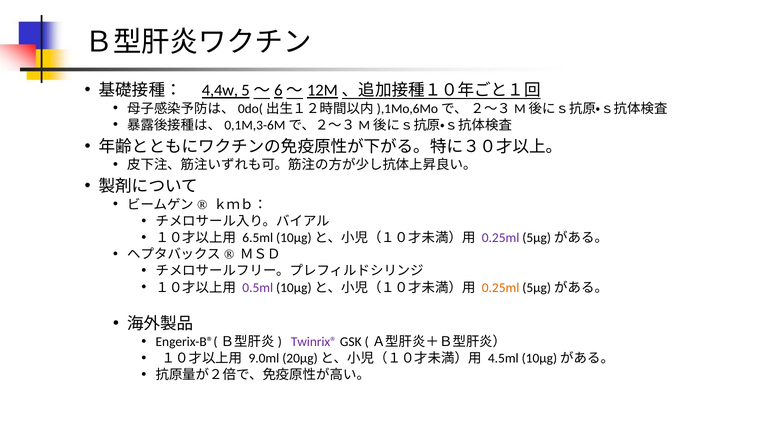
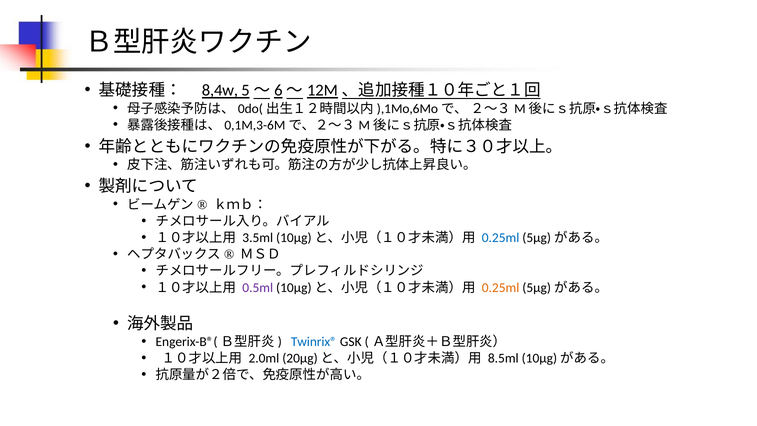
4,4w: 4,4w -> 8,4w (220, 90)
6.5ml: 6.5ml -> 3.5ml (258, 238)
0.25ml colour: purple -> blue (501, 238)
Twinrix® colour: purple -> blue (314, 342)
9.0ml: 9.0ml -> 2.0ml (264, 358)
4.5ml: 4.5ml -> 8.5ml (503, 358)
